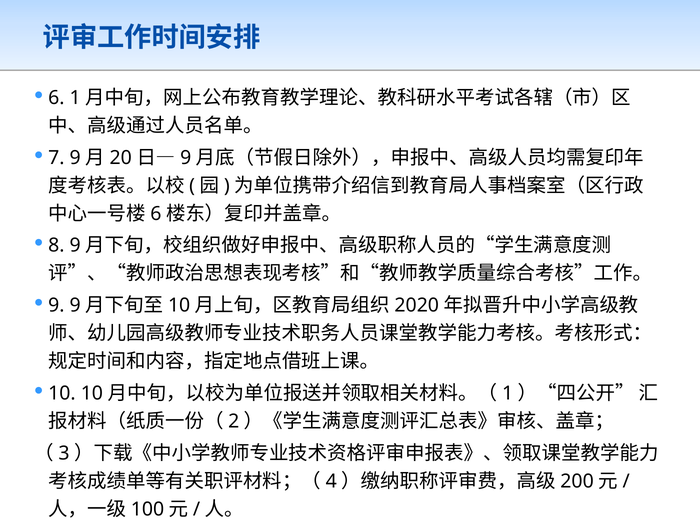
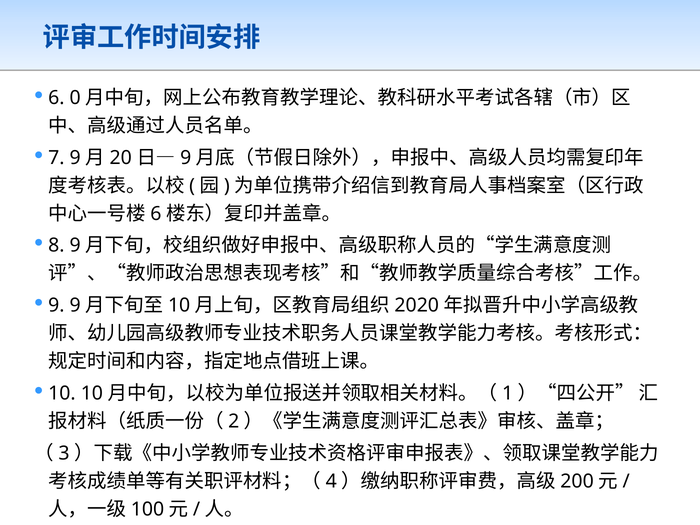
1: 1 -> 0 (75, 98)
